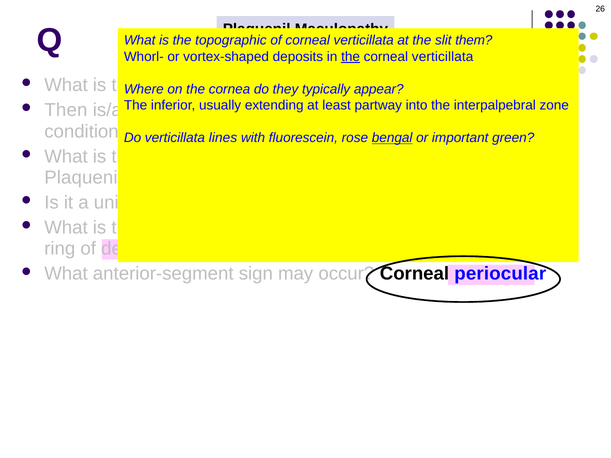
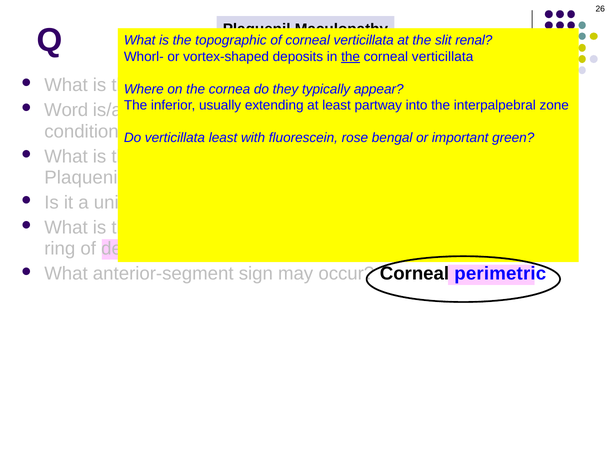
them: them -> renal (474, 40)
Then: Then -> Word (66, 110)
lines: lines -> least (223, 138)
bengal underline: present -> none (392, 138)
periocular: periocular -> perimetric (500, 274)
